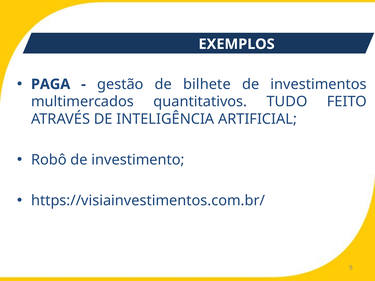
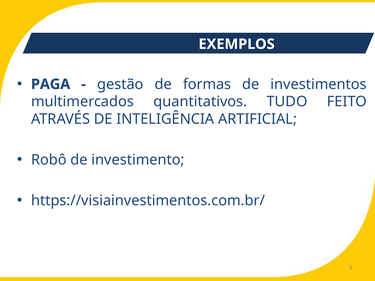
bilhete: bilhete -> formas (207, 84)
